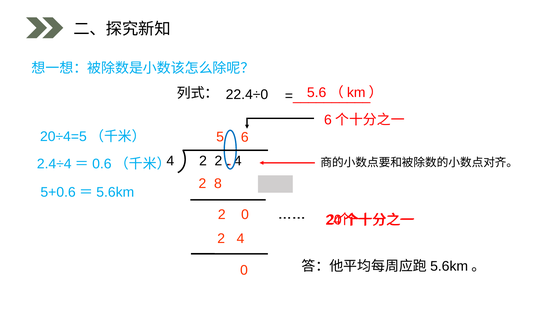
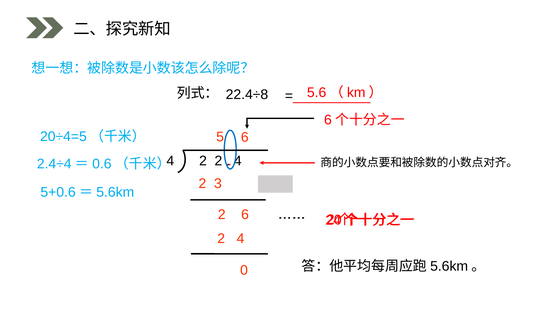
22.4÷0: 22.4÷0 -> 22.4÷8 (247, 95)
8: 8 -> 3 (218, 184)
2 0: 0 -> 6 (245, 215)
